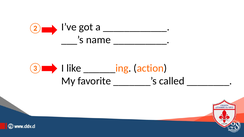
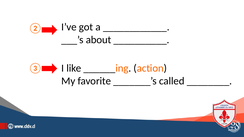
name: name -> about (99, 40)
